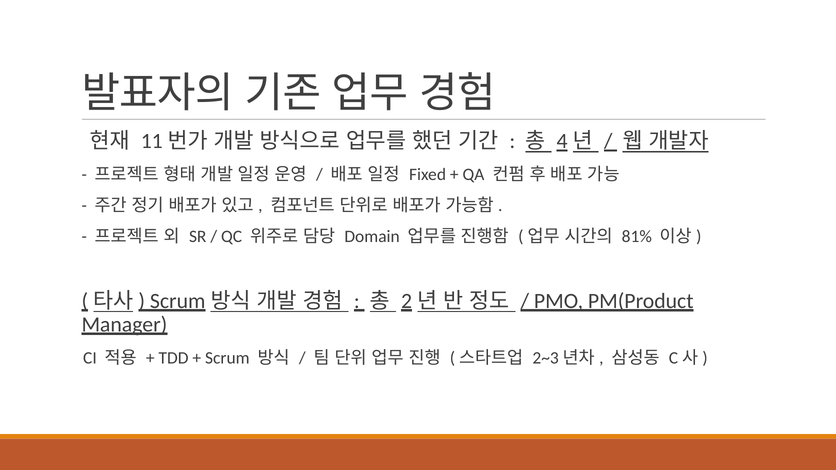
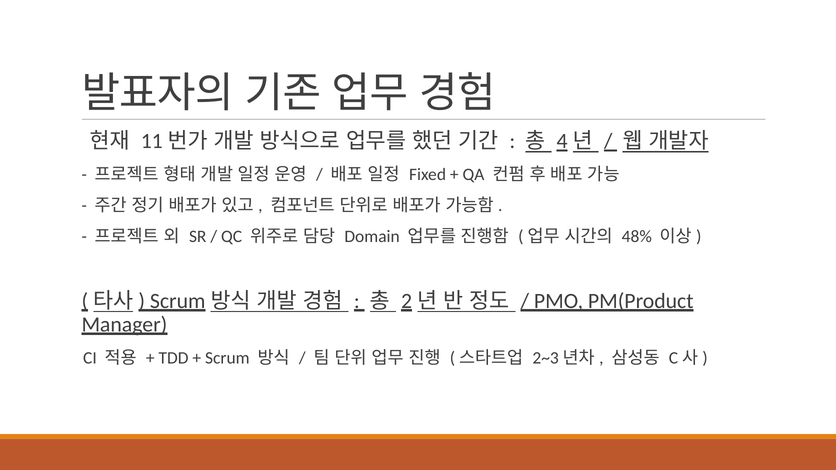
81%: 81% -> 48% (637, 237)
